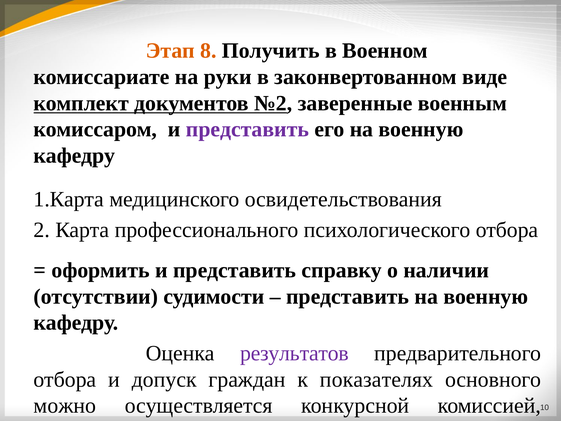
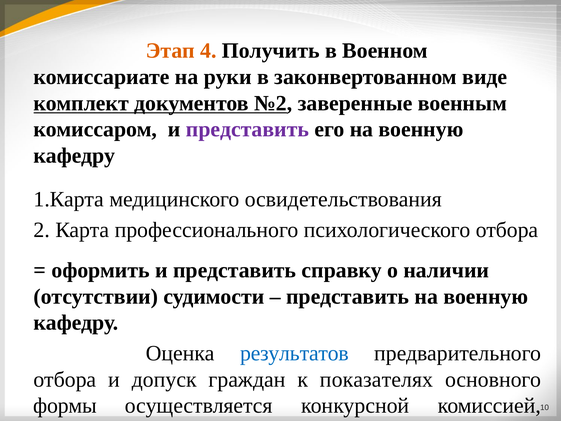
8: 8 -> 4 (208, 51)
результатов colour: purple -> blue (294, 353)
можно: можно -> формы (65, 406)
